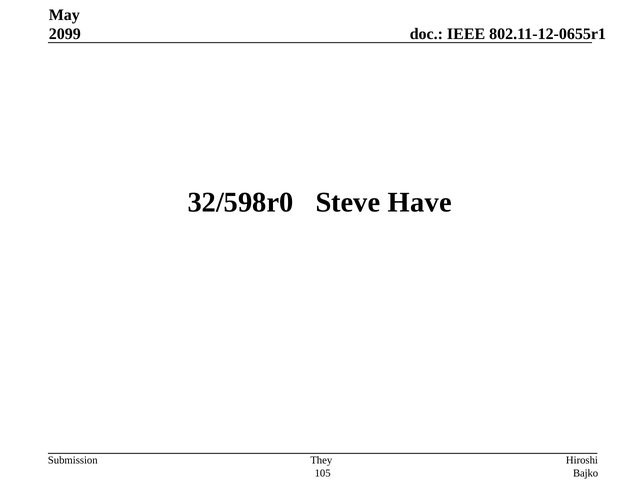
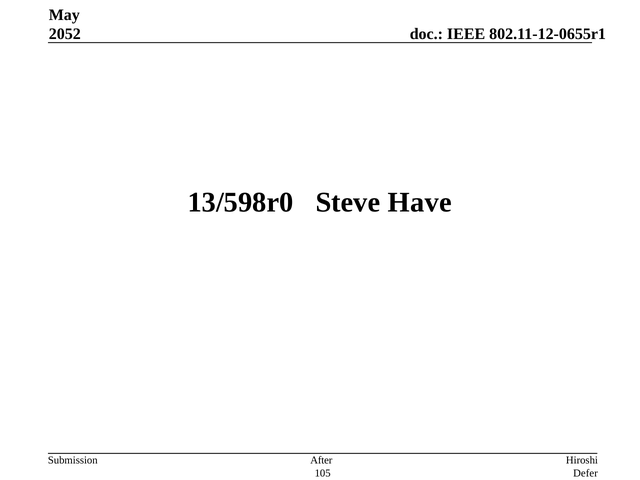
2099: 2099 -> 2052 (65, 34)
32/598r0: 32/598r0 -> 13/598r0 (241, 203)
They: They -> After (321, 460)
Bajko: Bajko -> Defer (586, 473)
